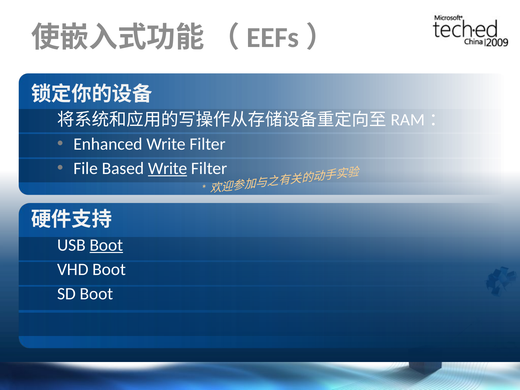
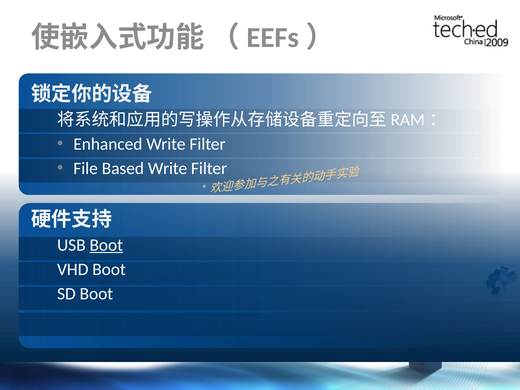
Write underline: present -> none (168, 168)
